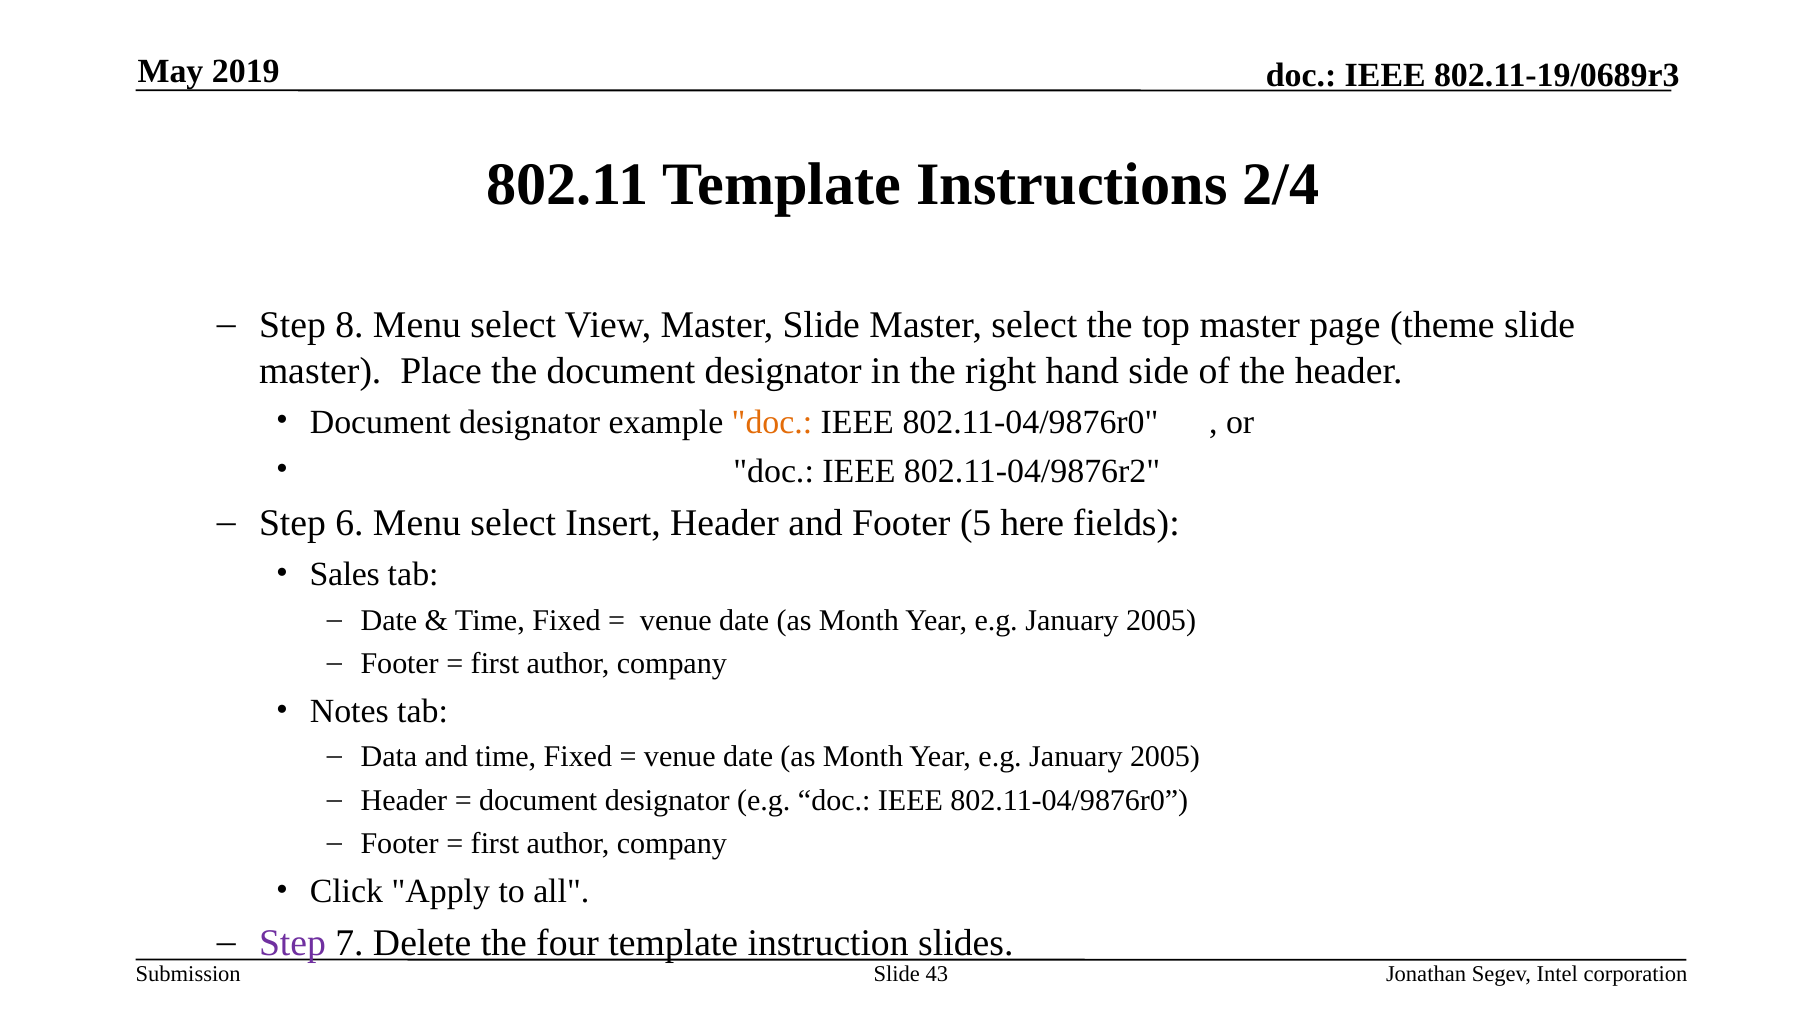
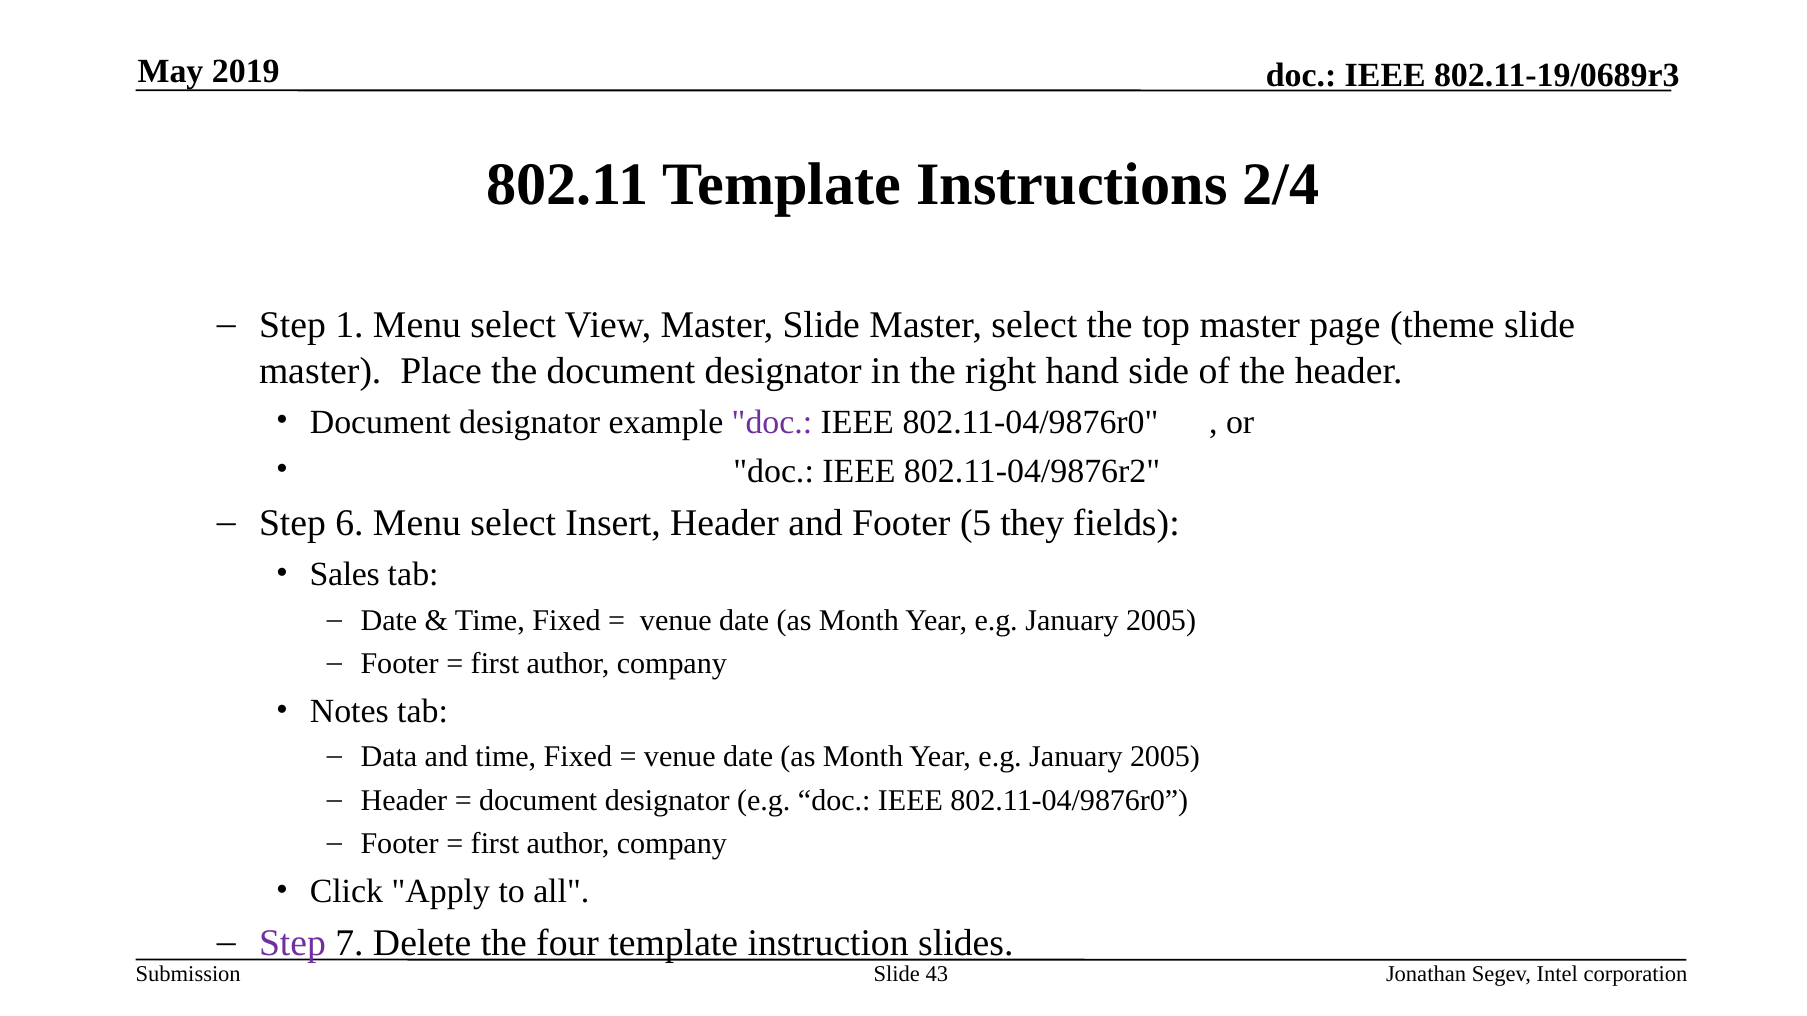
8: 8 -> 1 (349, 326)
doc colour: orange -> purple (772, 422)
here: here -> they (1032, 524)
